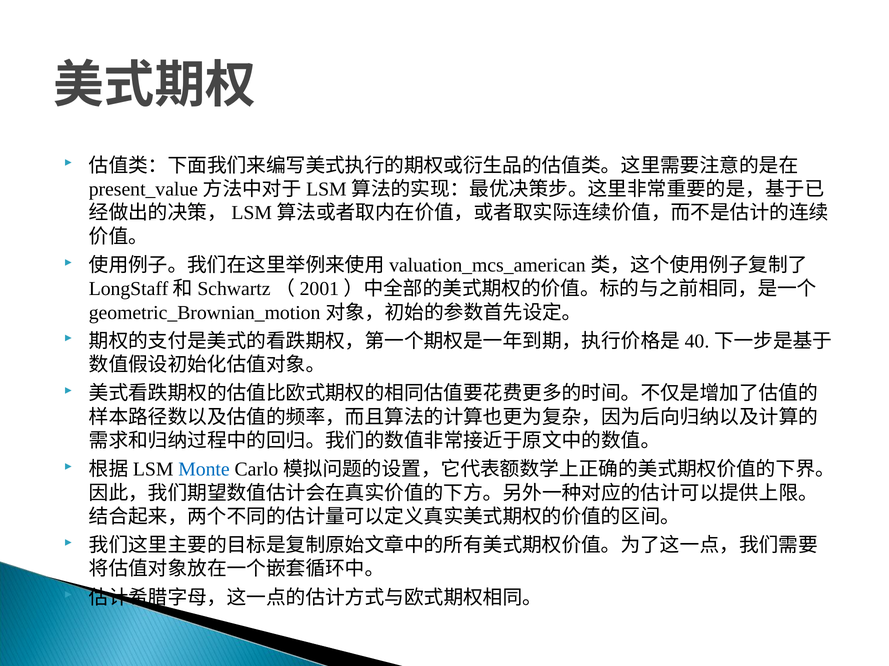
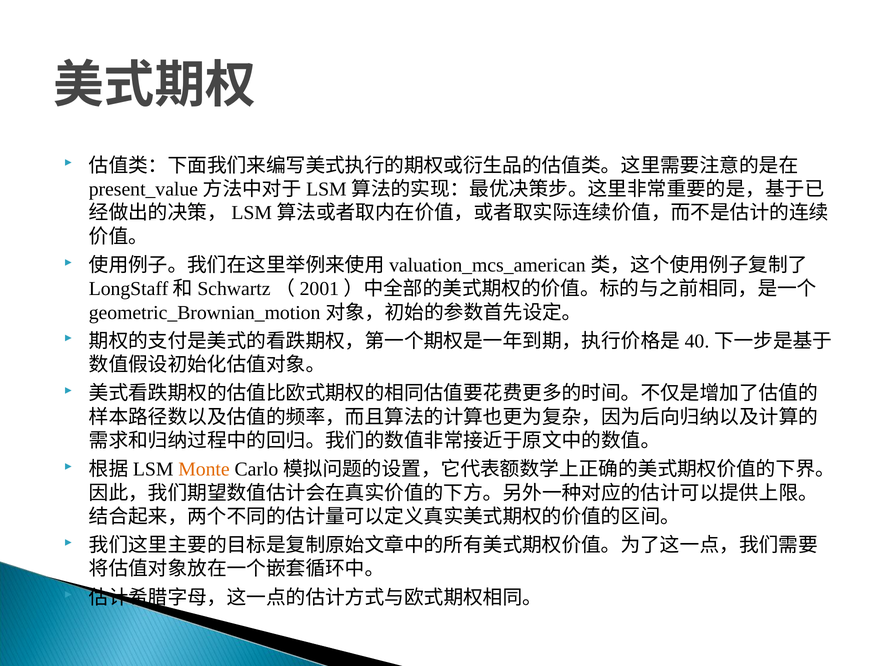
Monte colour: blue -> orange (204, 470)
